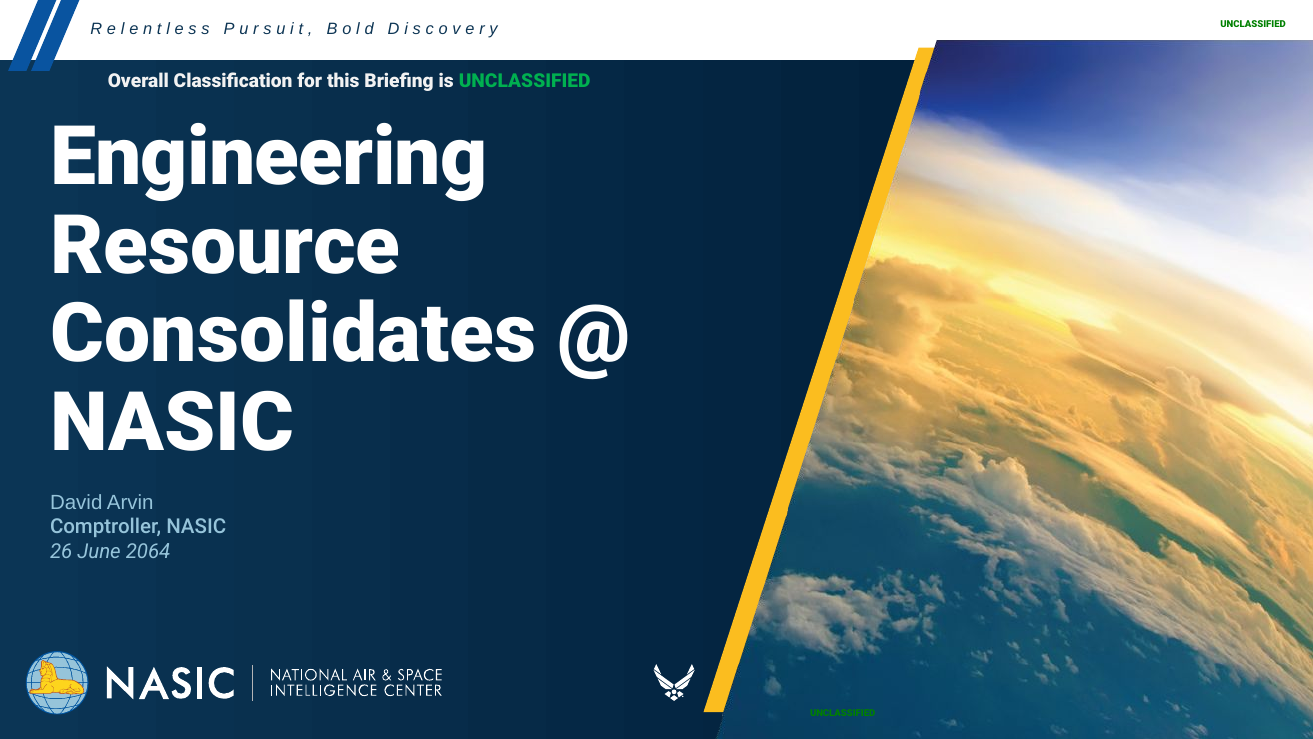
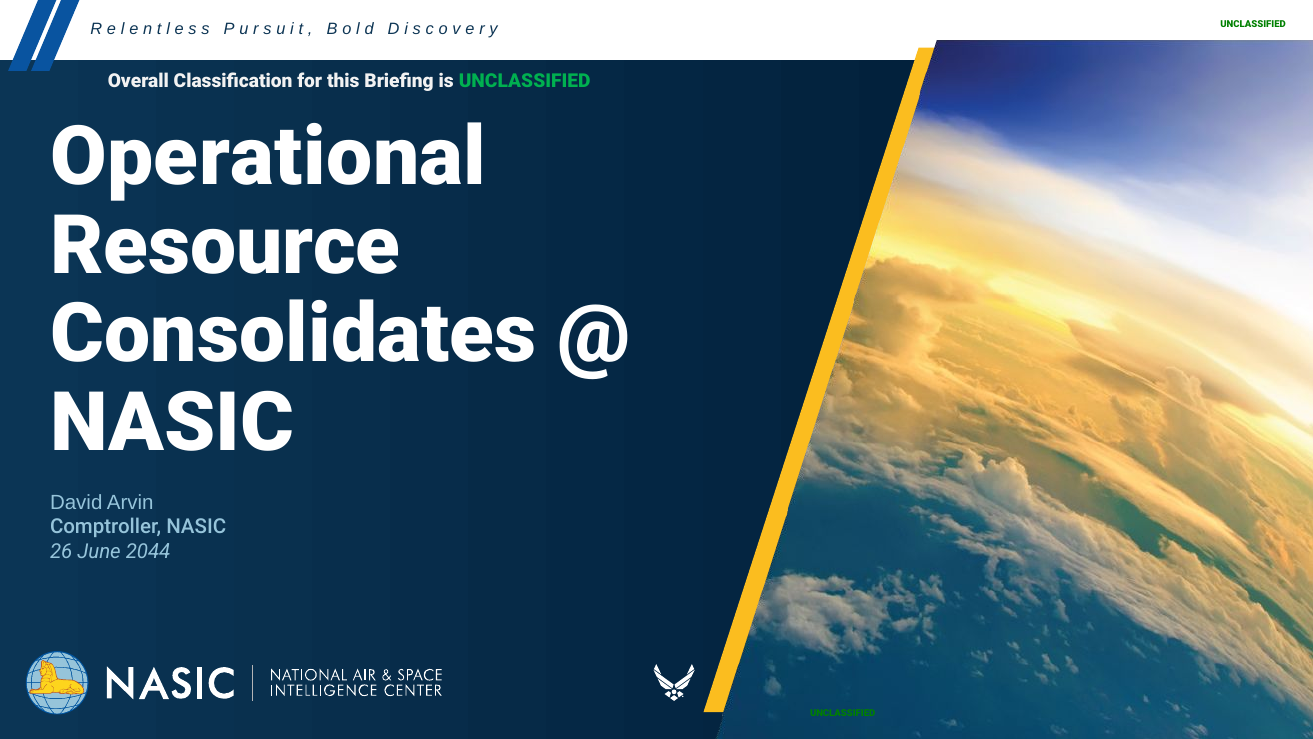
Engineering: Engineering -> Operational (268, 157)
2064: 2064 -> 2044 (148, 551)
